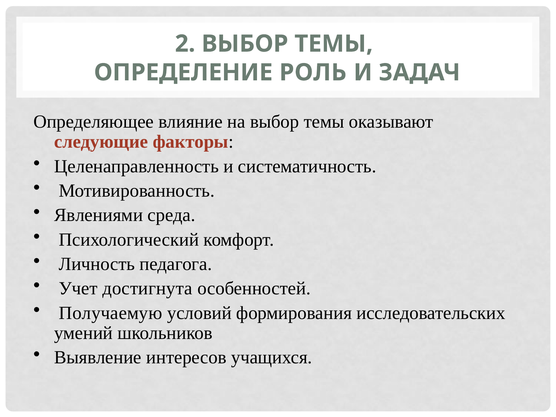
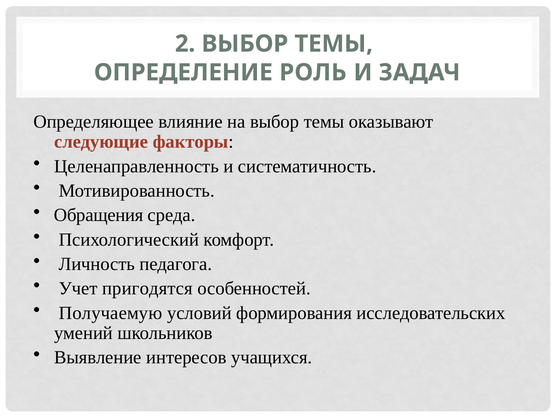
Явлениями: Явлениями -> Обращения (99, 215)
достигнута: достигнута -> пригодятся (147, 288)
